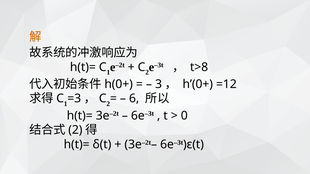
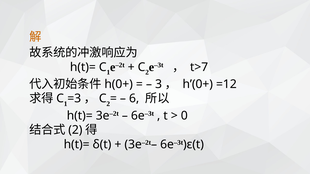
t>8: t>8 -> t>7 (199, 67)
